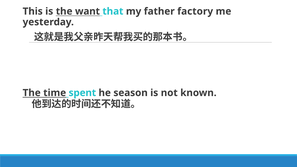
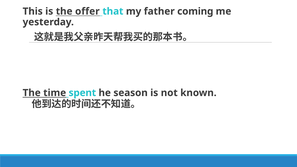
want: want -> offer (87, 11)
factory: factory -> coming (195, 11)
